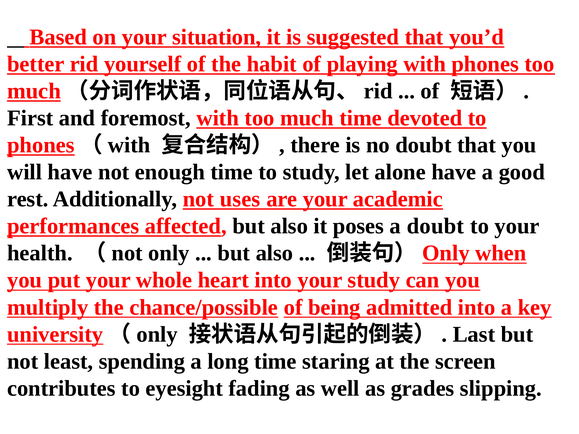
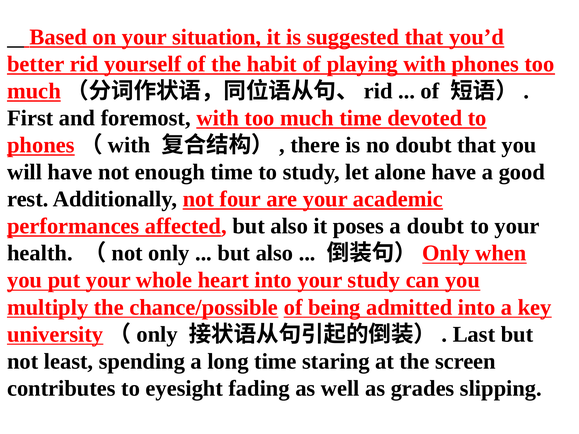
uses: uses -> four (240, 199)
